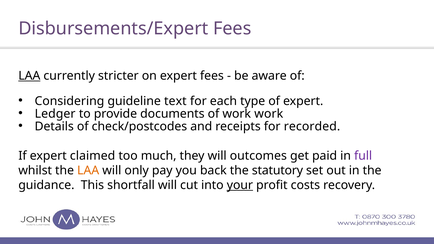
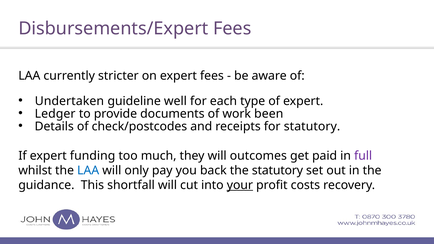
LAA underline: present -> none (29, 76)
Considering: Considering -> Undertaken (69, 101)
text: text -> well (175, 101)
work work: work -> been (269, 114)
for recorded: recorded -> statutory (312, 127)
claimed: claimed -> funding (93, 156)
LAA colour: orange -> blue (88, 171)
